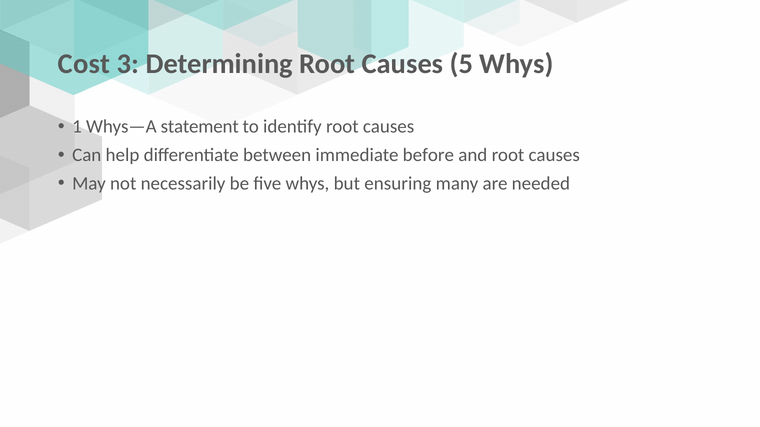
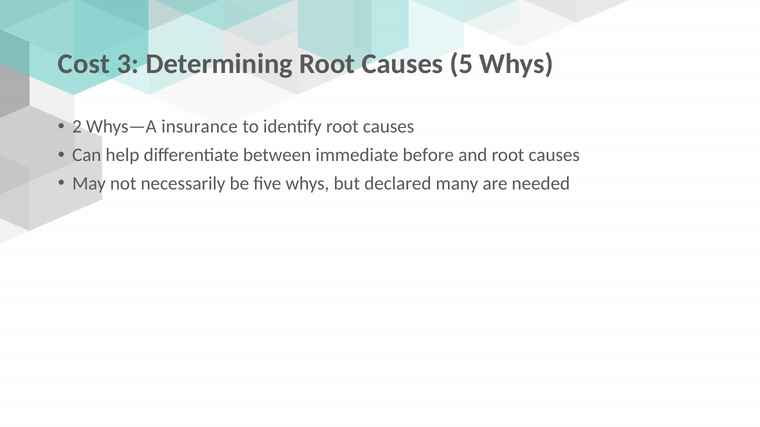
1: 1 -> 2 (77, 127)
statement: statement -> insurance (200, 127)
ensuring: ensuring -> declared (398, 184)
